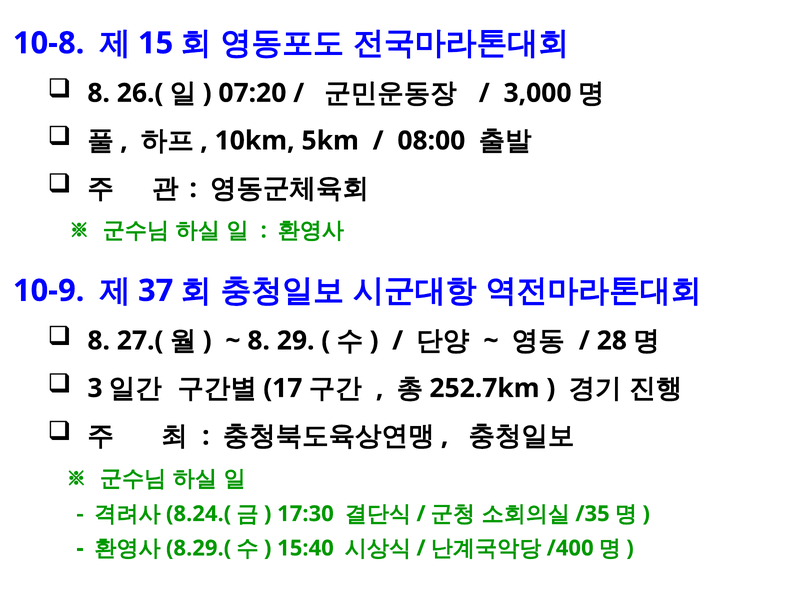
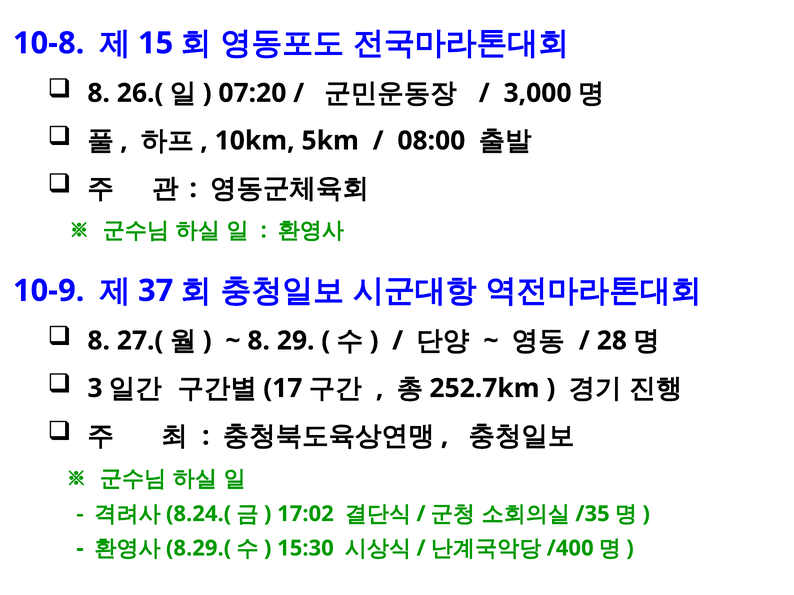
17:30: 17:30 -> 17:02 (305, 514)
15:40: 15:40 -> 15:30 (305, 549)
